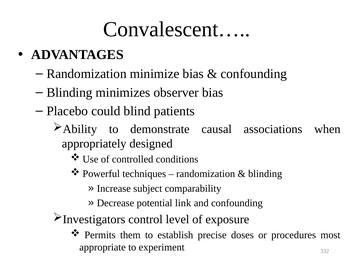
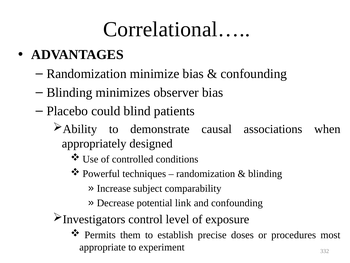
Convalescent…: Convalescent… -> Correlational… (177, 29)
